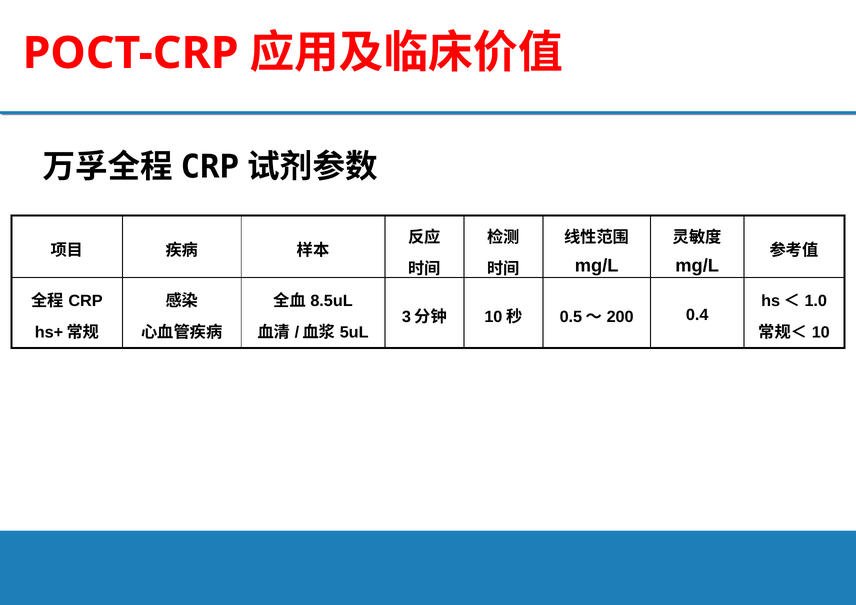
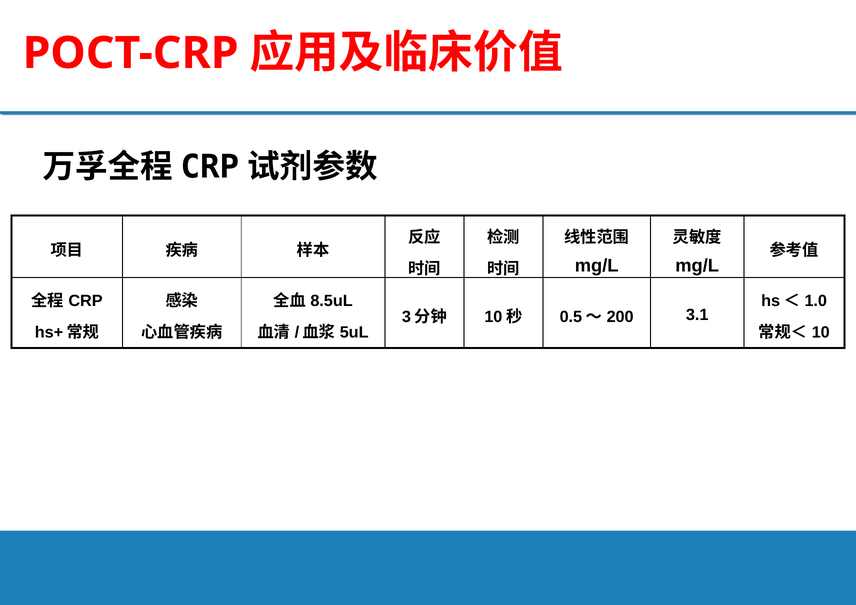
0.4: 0.4 -> 3.1 (697, 315)
